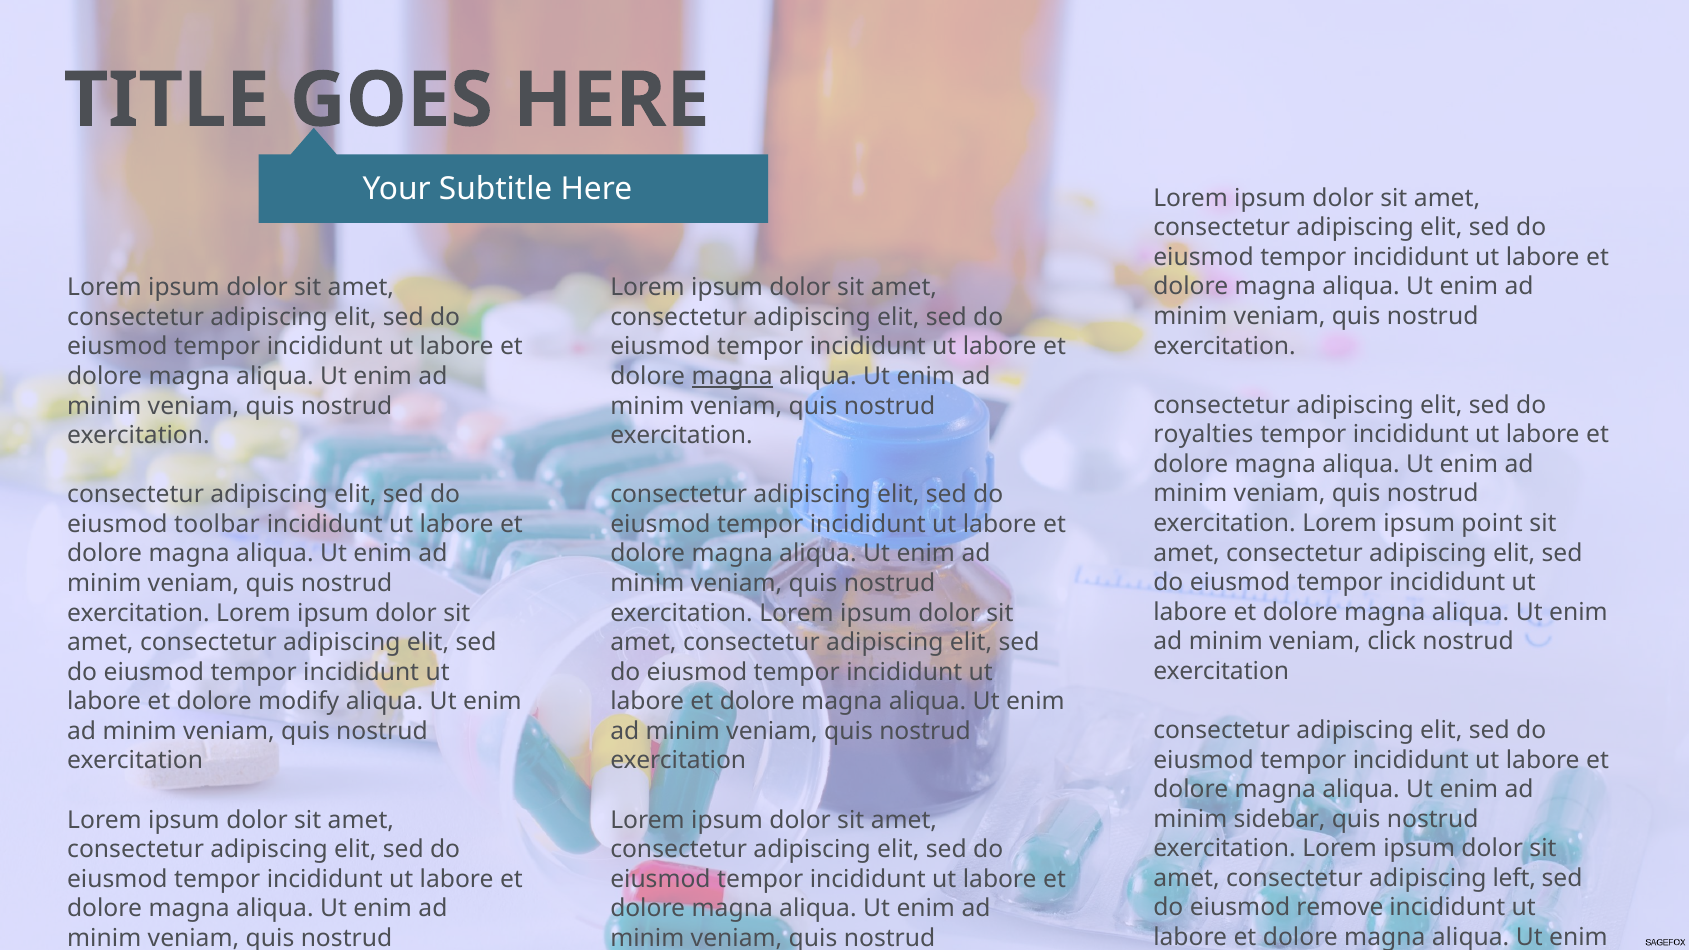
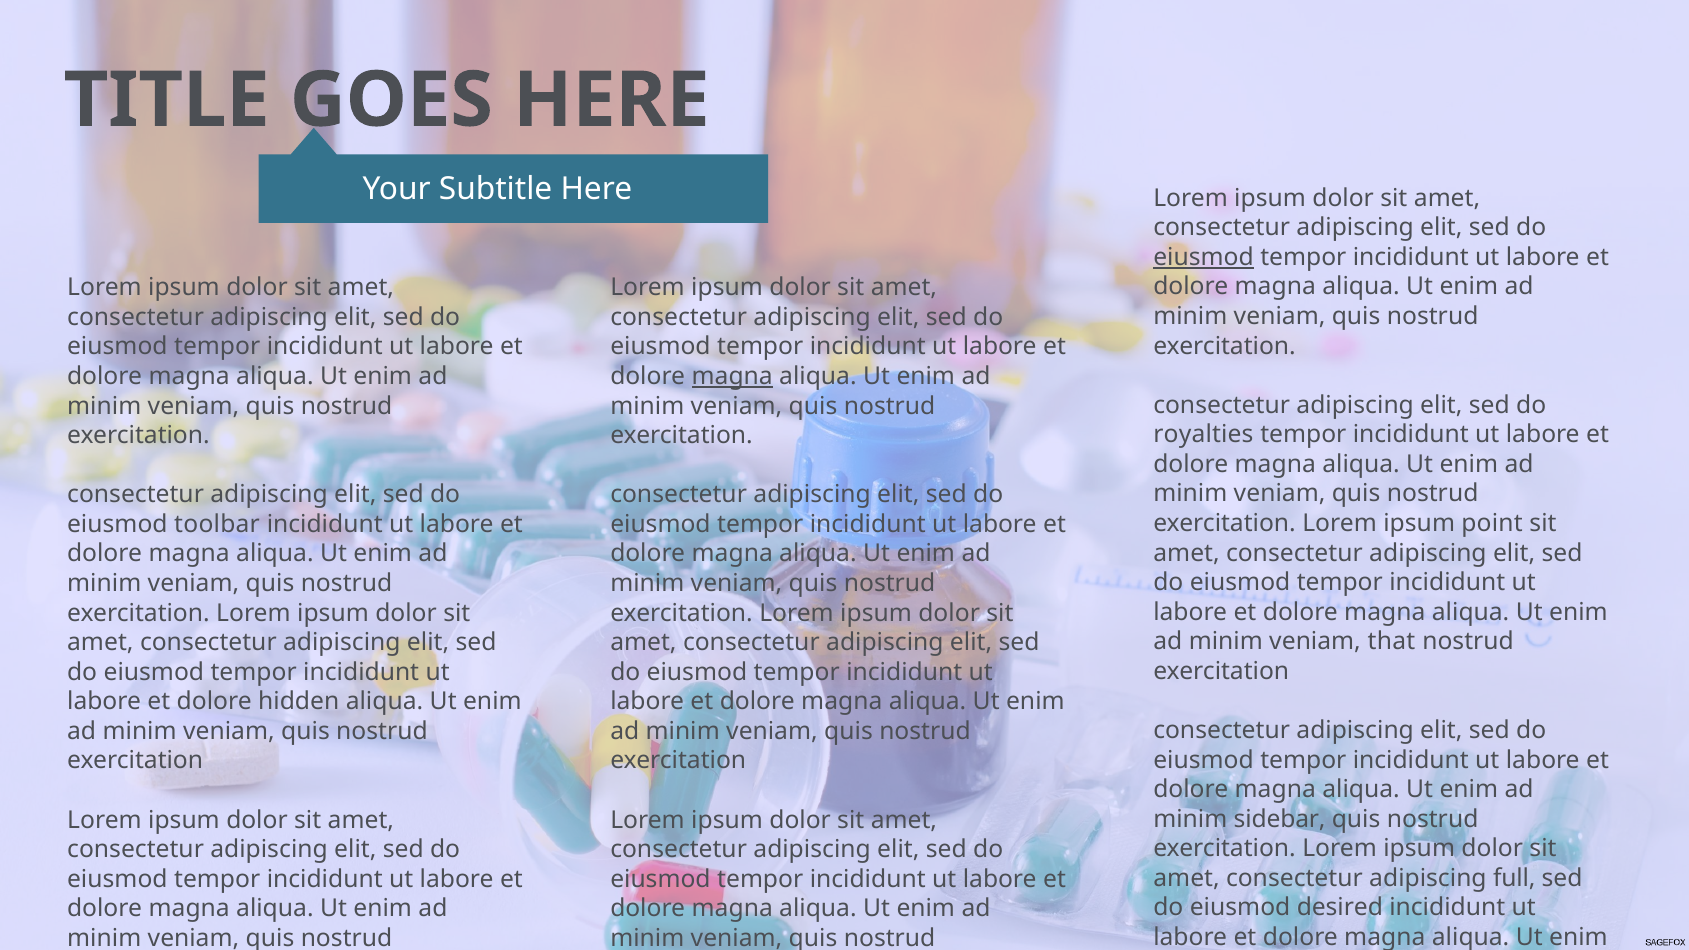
eiusmod underline: none -> present (1204, 257)
click: click -> that (1391, 642)
modify: modify -> hidden (299, 702)
left: left -> full (1514, 878)
remove: remove -> desired (1340, 908)
